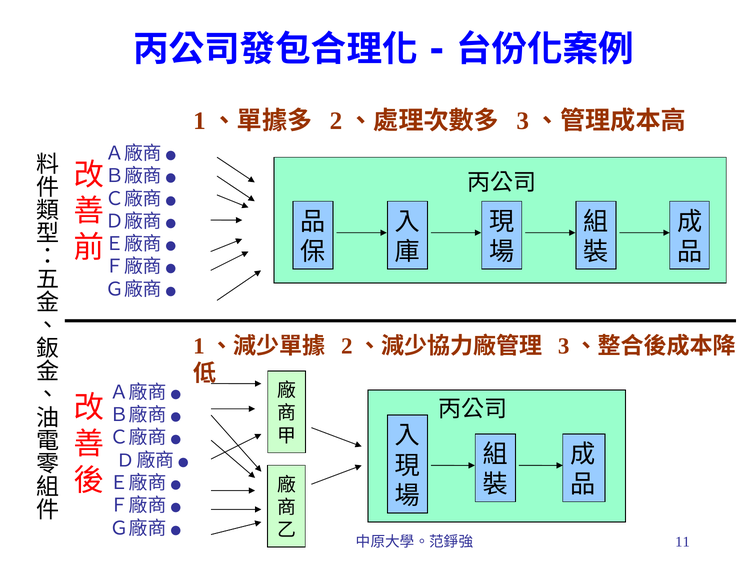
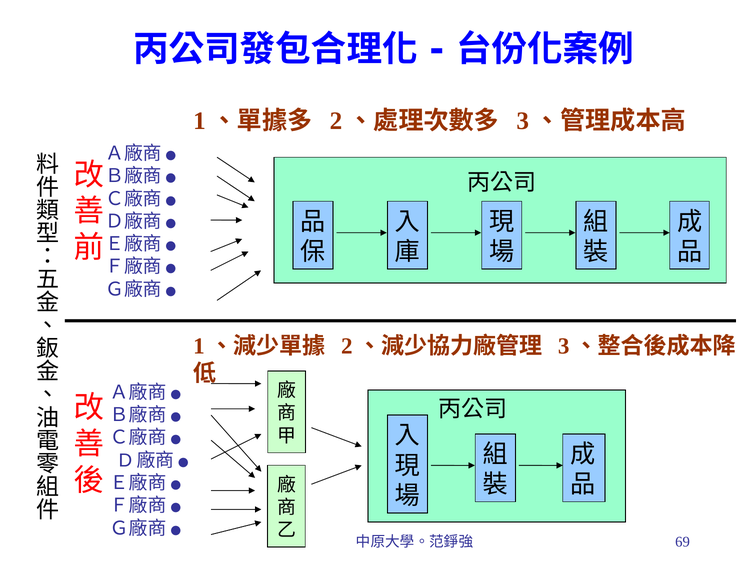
11: 11 -> 69 (683, 541)
